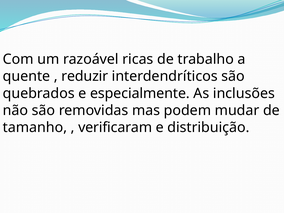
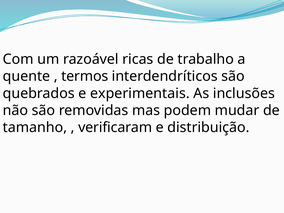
reduzir: reduzir -> termos (85, 76)
especialmente: especialmente -> experimentais (140, 93)
